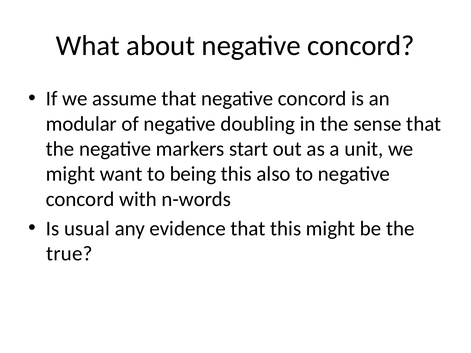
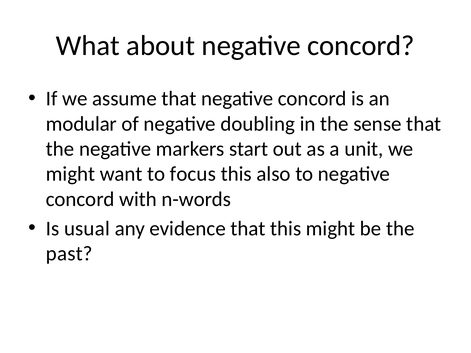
being: being -> focus (193, 174)
true: true -> past (69, 254)
